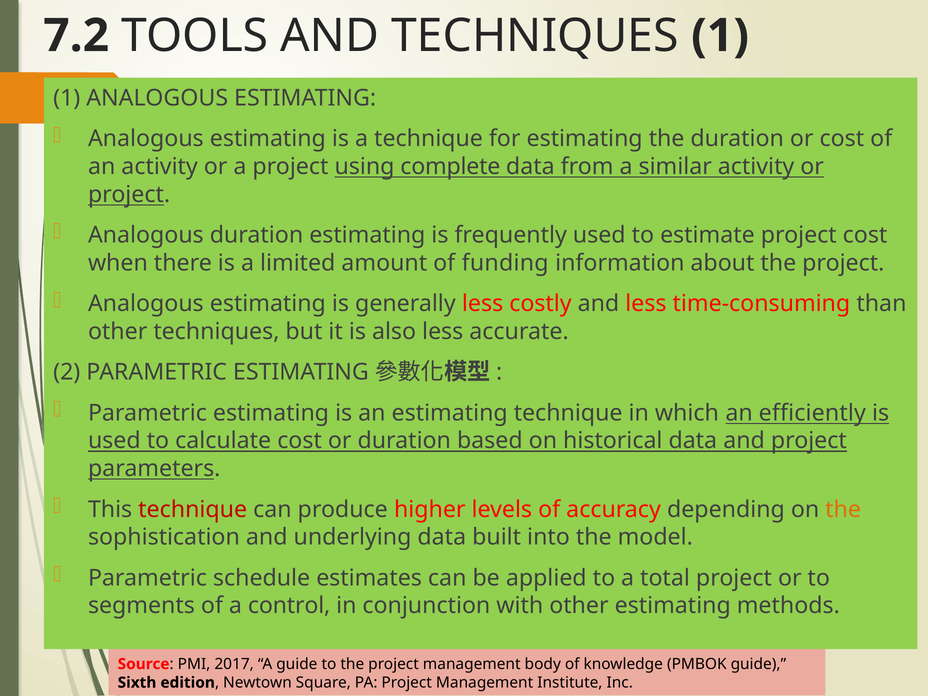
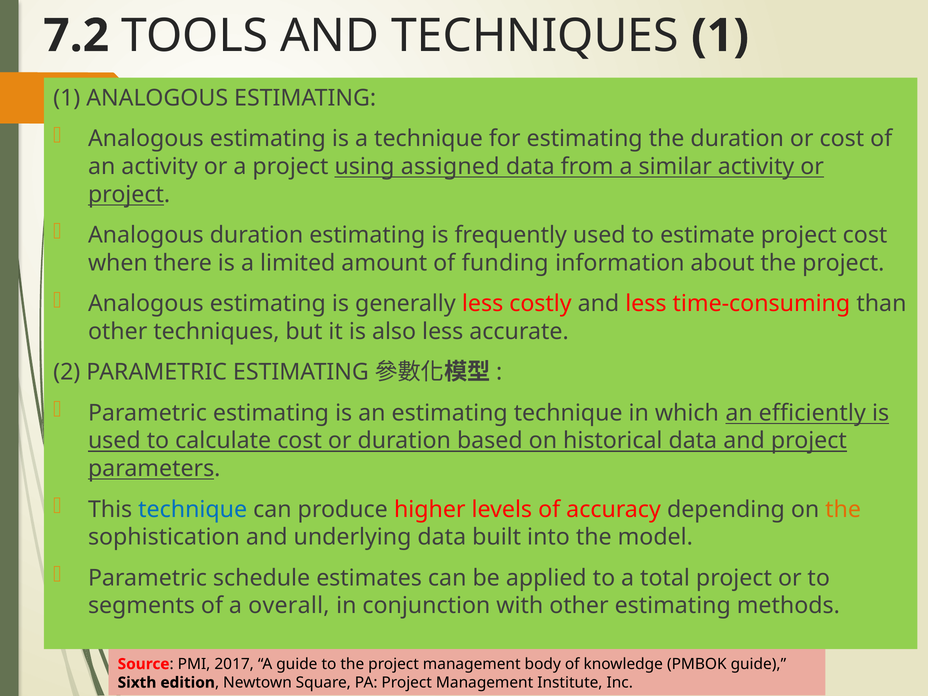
complete: complete -> assigned (450, 167)
technique colour: red -> blue (193, 509)
control: control -> overall (289, 606)
